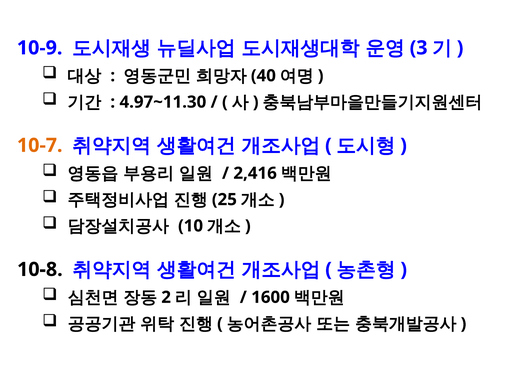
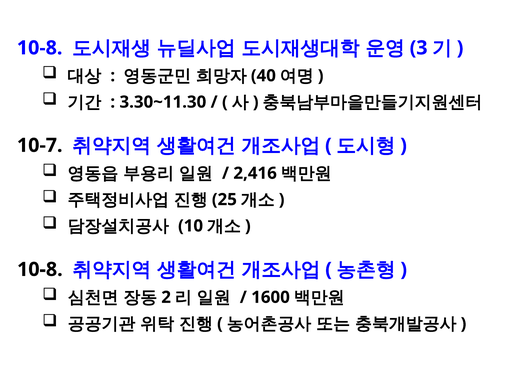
10-9: 10-9 -> 10-8 (40, 48)
4.97~11.30: 4.97~11.30 -> 3.30~11.30 (163, 102)
10-7 colour: orange -> black (40, 145)
